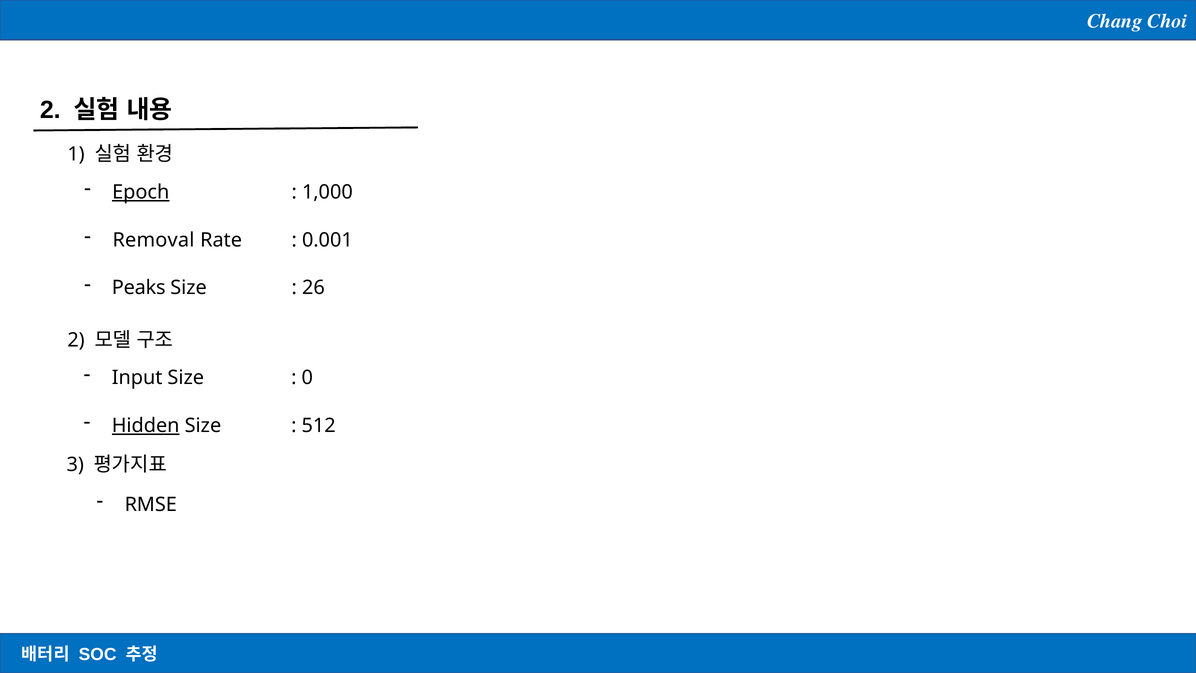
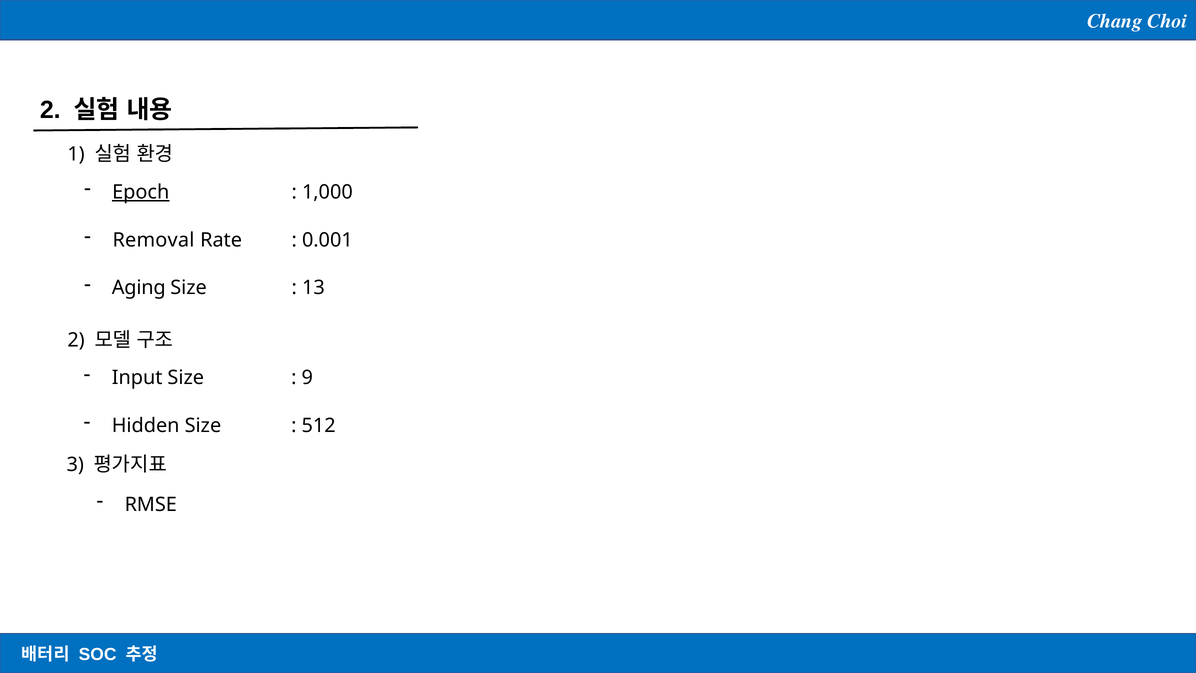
Peaks: Peaks -> Aging (139, 288)
26: 26 -> 13 (313, 288)
0: 0 -> 9 (307, 378)
Hidden underline: present -> none (146, 426)
